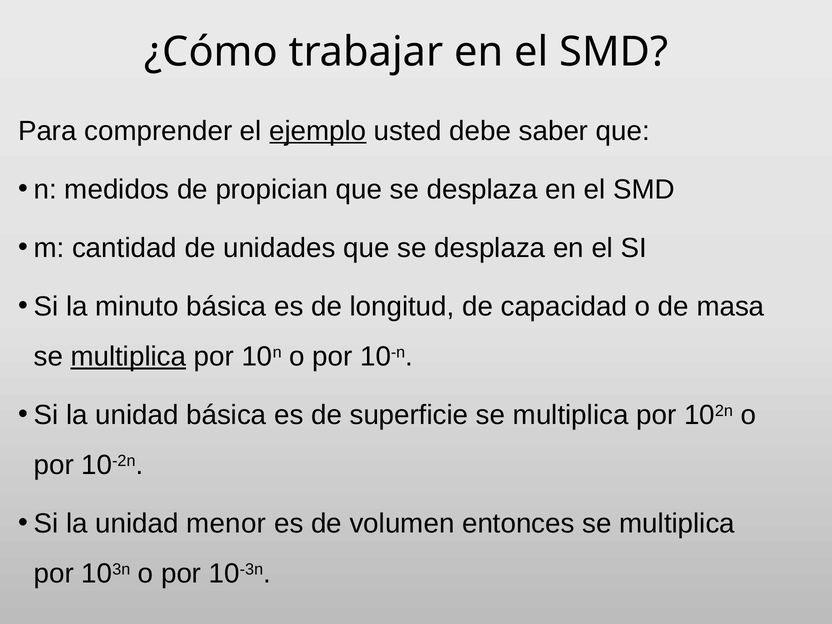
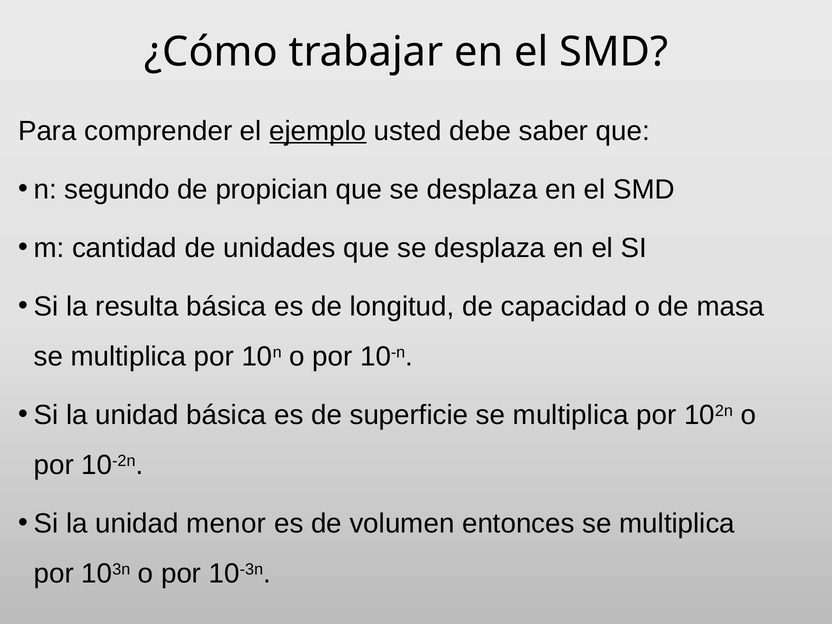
medidos: medidos -> segundo (117, 190)
minuto: minuto -> resulta (137, 307)
multiplica underline: present -> none (128, 357)
